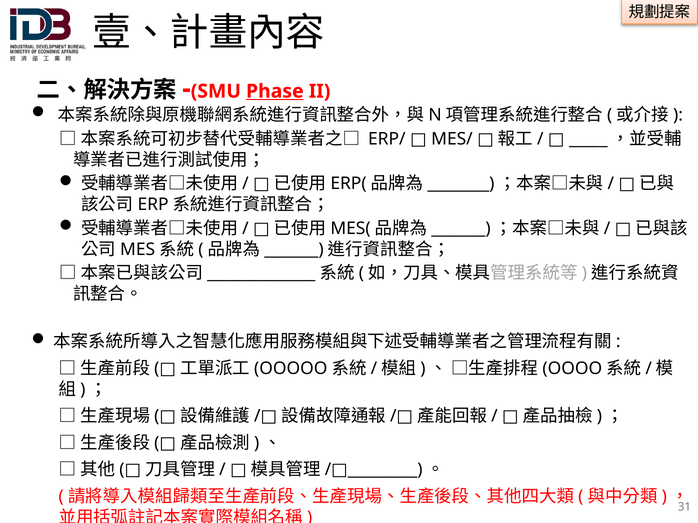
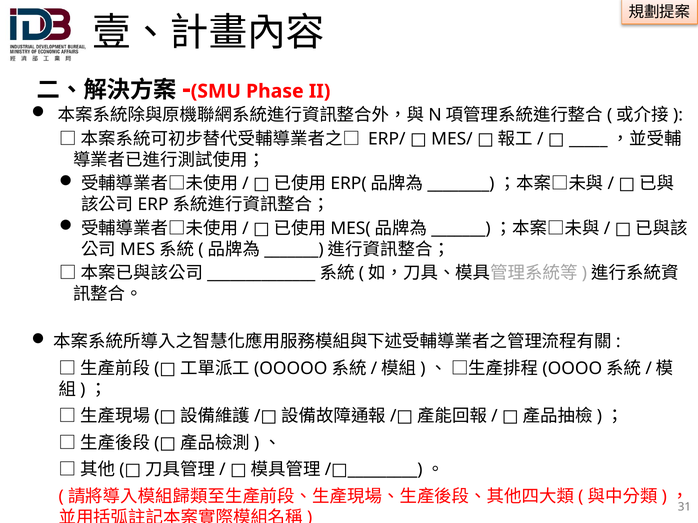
Phase underline: present -> none (275, 91)
